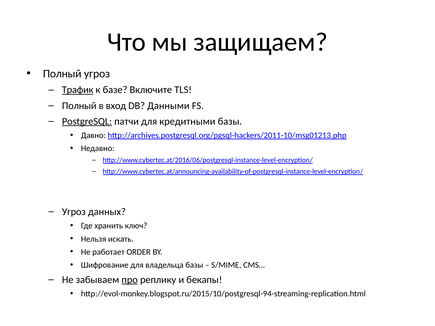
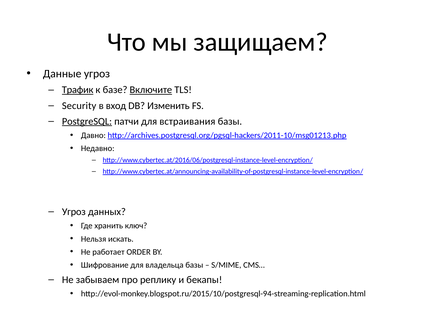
Полный: Полный -> Данные (62, 74)
Включите underline: none -> present (151, 90)
Полный: Полный -> Security (79, 106)
Данными: Данными -> Изменить (168, 106)
кредитными: кредитными -> встраивания (187, 121)
про underline: present -> none (130, 280)
